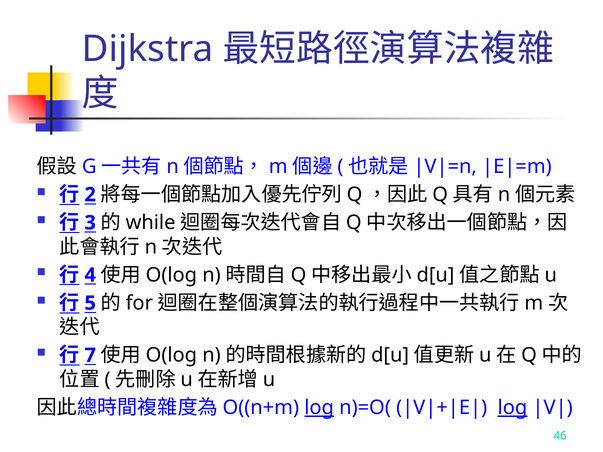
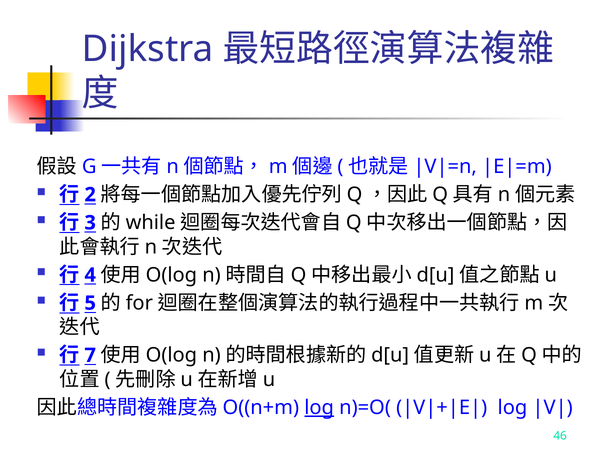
log underline: present -> none (512, 408)
